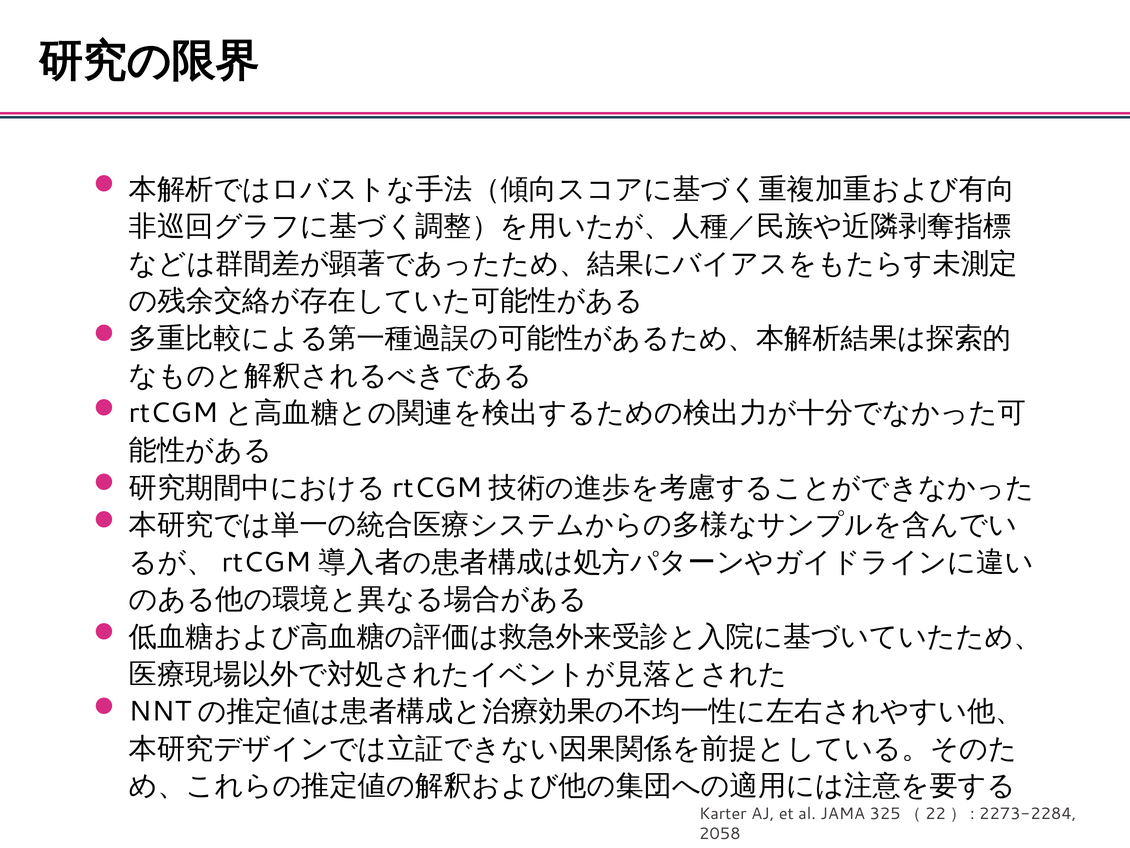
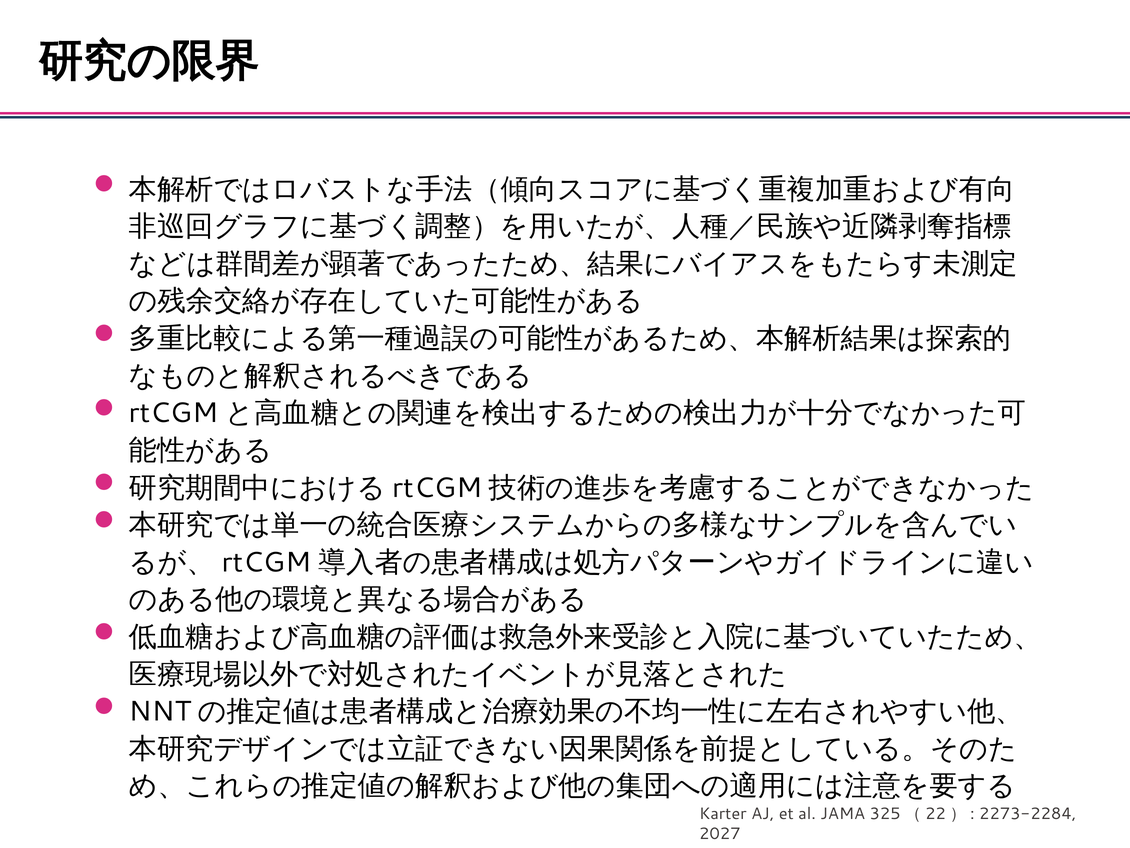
2058: 2058 -> 2027 (720, 833)
